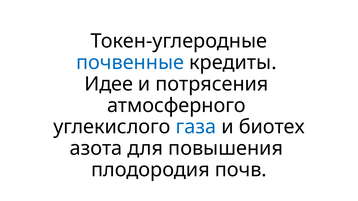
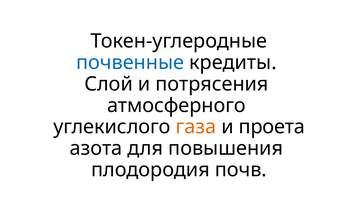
Идее: Идее -> Слой (109, 84)
газа colour: blue -> orange (196, 127)
биотех: биотех -> проета (272, 127)
